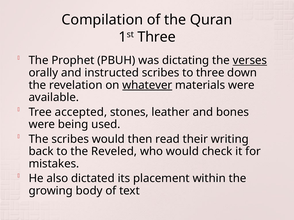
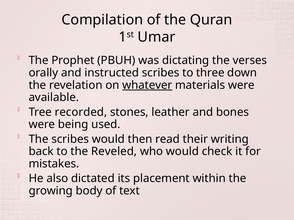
Three: Three -> Umar (157, 37)
verses underline: present -> none (250, 61)
accepted: accepted -> recorded (81, 112)
